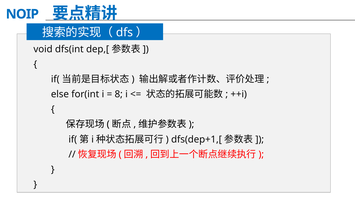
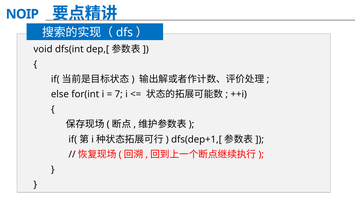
8: 8 -> 7 (119, 94)
